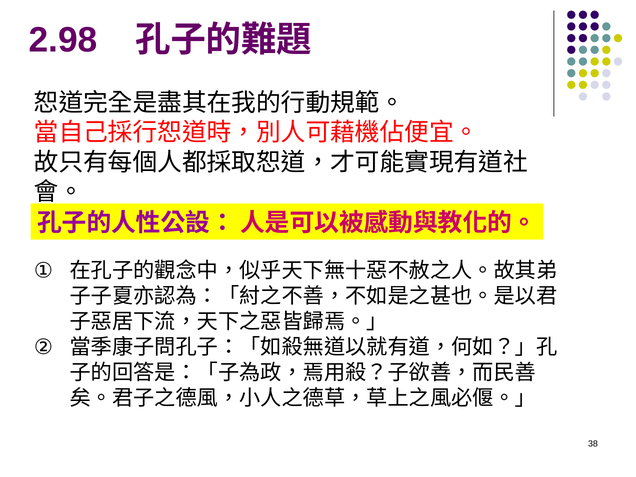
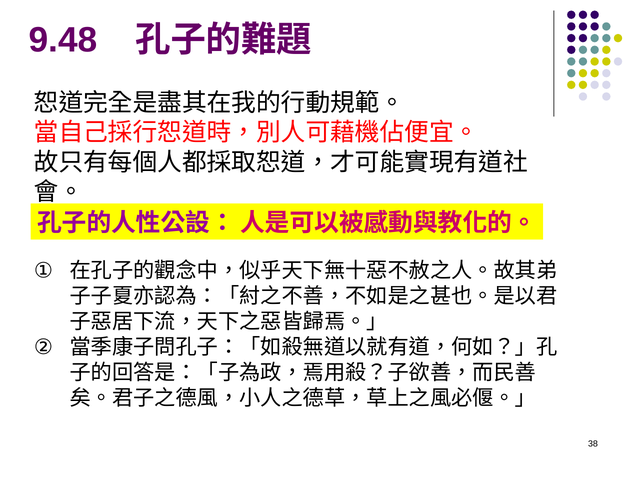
2.98: 2.98 -> 9.48 (63, 40)
